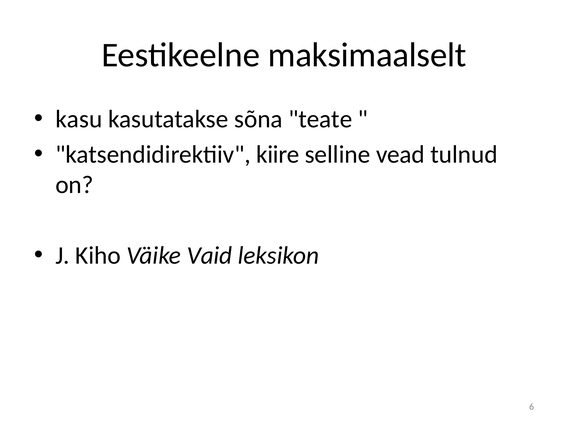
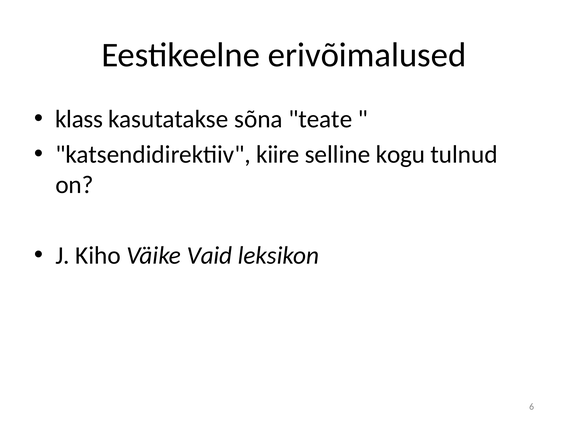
maksimaalselt: maksimaalselt -> erivõimalused (367, 55)
kasu: kasu -> klass (79, 119)
vead: vead -> kogu (400, 155)
